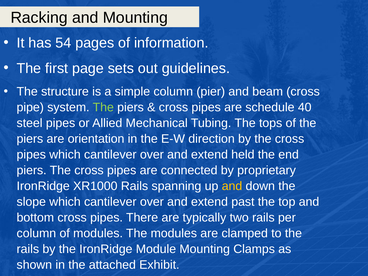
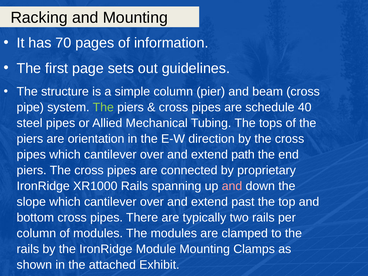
54: 54 -> 70 (63, 43)
held: held -> path (243, 155)
and colour: yellow -> pink (232, 186)
